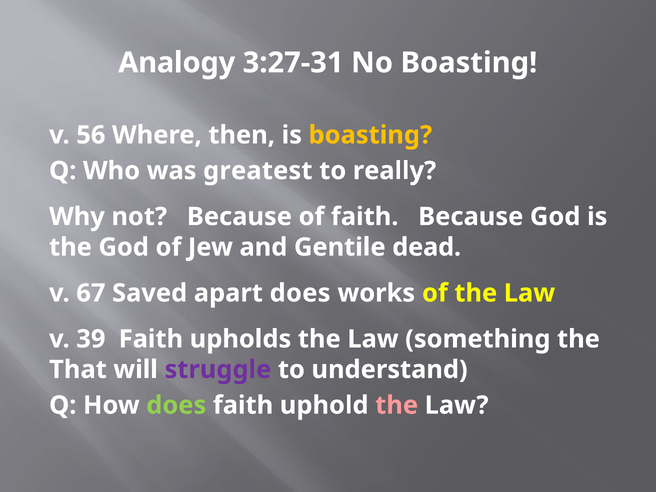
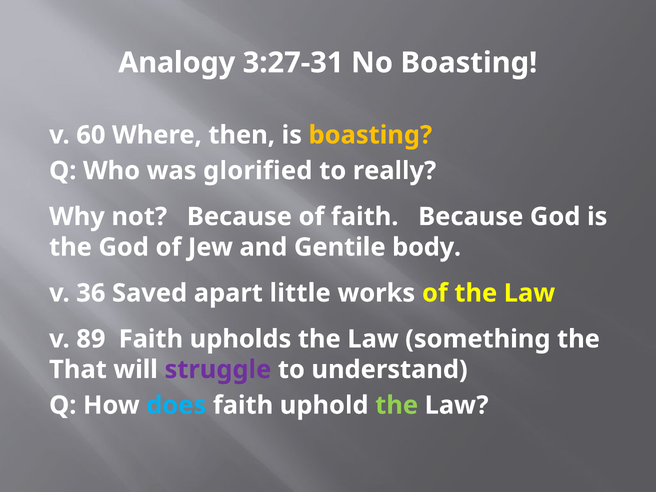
56: 56 -> 60 (91, 135)
greatest: greatest -> glorified (258, 171)
dead: dead -> body (427, 247)
67: 67 -> 36 (91, 293)
apart does: does -> little (300, 293)
39: 39 -> 89 (91, 339)
does colour: light green -> light blue (176, 405)
the colour: pink -> light green (397, 405)
